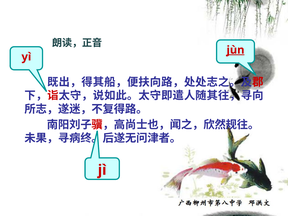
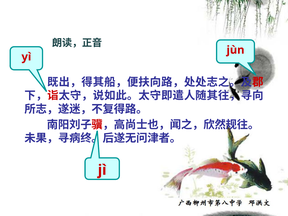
jùn underline: present -> none (235, 50)
